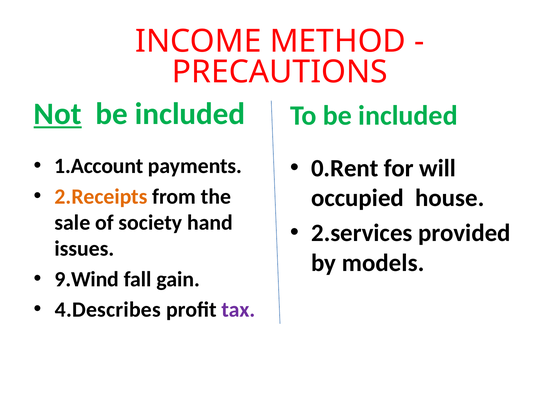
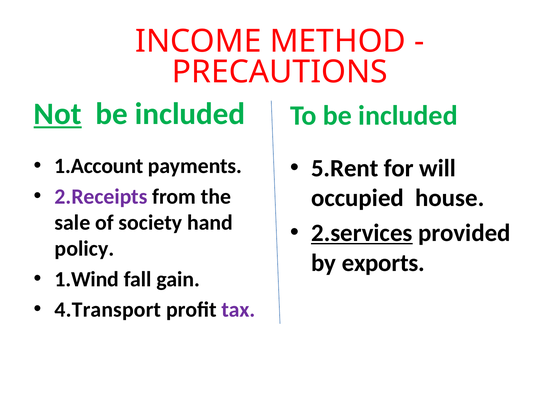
0.Rent: 0.Rent -> 5.Rent (345, 168)
2.Receipts colour: orange -> purple (101, 197)
2.services underline: none -> present (362, 233)
issues: issues -> policy (84, 249)
models: models -> exports (383, 263)
9.Wind: 9.Wind -> 1.Wind (87, 279)
4.Describes: 4.Describes -> 4.Transport (108, 310)
